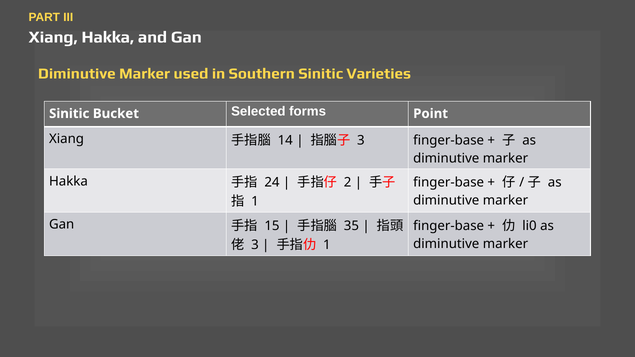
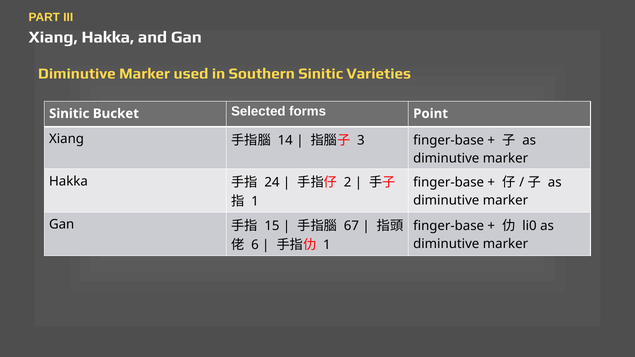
35: 35 -> 67 (351, 226)
3: 3 -> 6 (255, 245)
